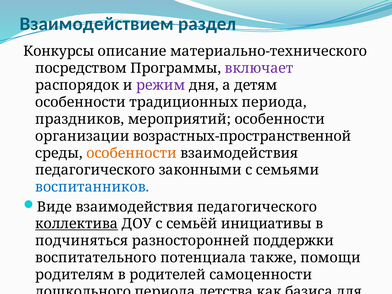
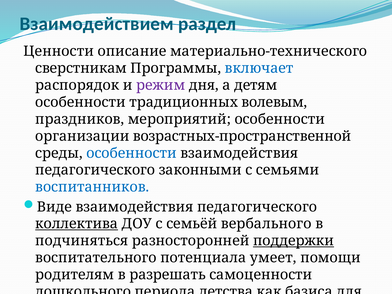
Конкурсы: Конкурсы -> Ценности (59, 51)
посредством: посредством -> сверстникам (81, 68)
включает colour: purple -> blue (259, 68)
традиционных периода: периода -> волевым (274, 102)
особенности colour: orange -> blue (132, 153)
инициативы: инициативы -> вербального (266, 224)
поддержки underline: none -> present (293, 241)
также: также -> умеет (273, 258)
родителей: родителей -> разрешать (168, 275)
